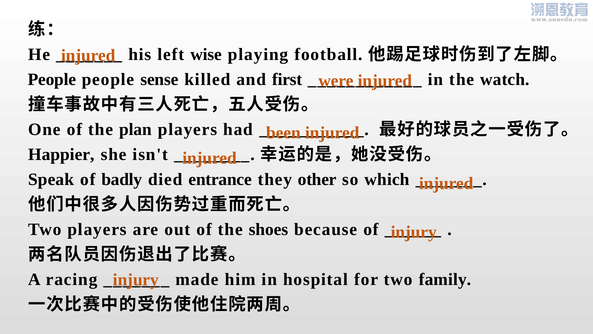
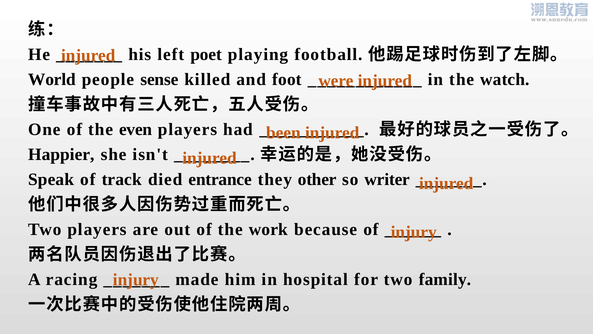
wise: wise -> poet (206, 54)
People: People -> World (52, 79)
first: first -> foot (287, 79)
plan: plan -> even (136, 129)
badly: badly -> track (122, 179)
which: which -> writer (387, 179)
shoes: shoes -> work (268, 229)
